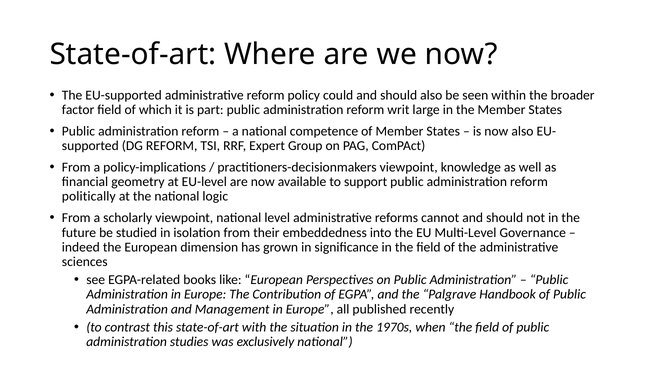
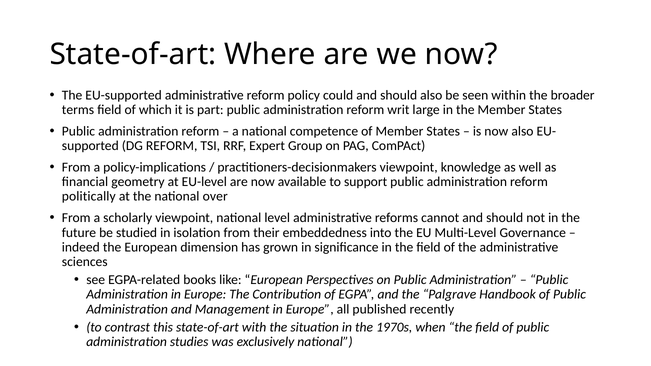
factor: factor -> terms (78, 110)
logic: logic -> over (215, 197)
